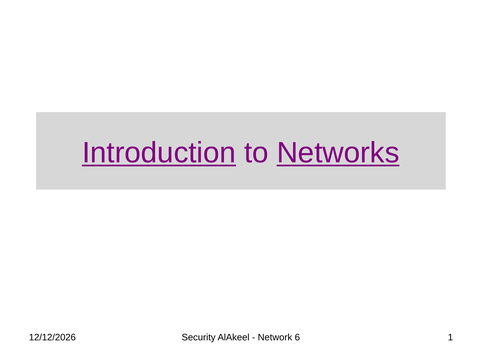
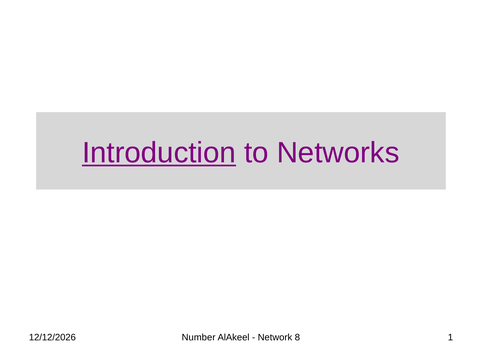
Networks underline: present -> none (338, 153)
Security: Security -> Number (199, 338)
6: 6 -> 8 (297, 338)
